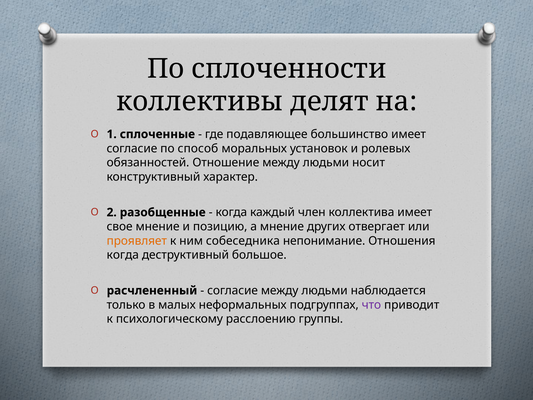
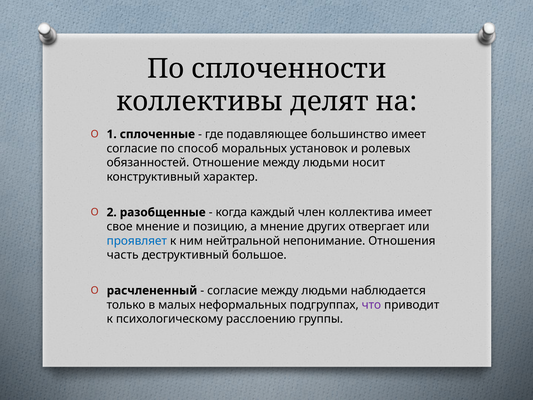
проявляет colour: orange -> blue (137, 241)
собеседника: собеседника -> нейтральной (243, 241)
когда: когда -> часть (123, 255)
